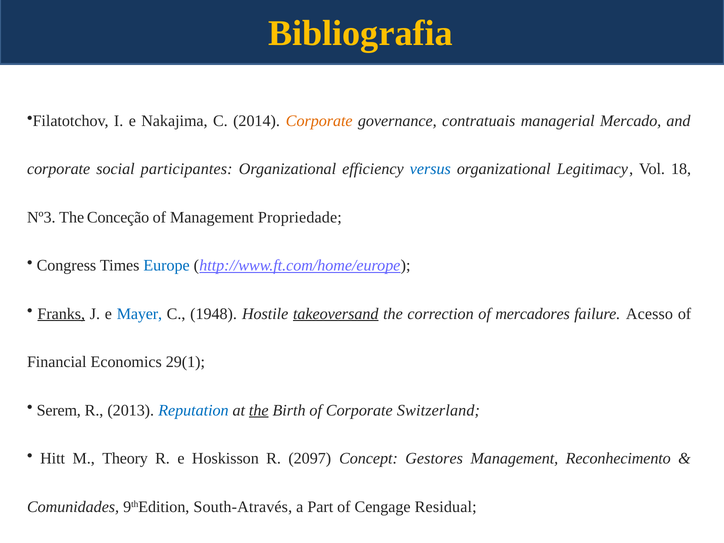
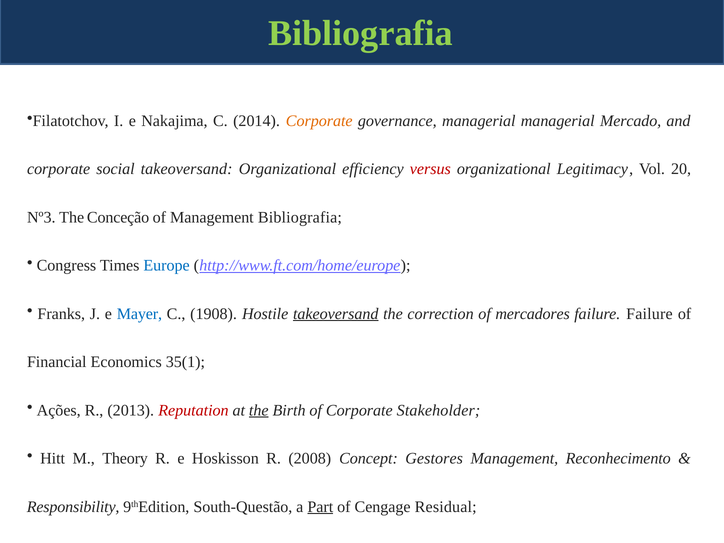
Bibliografia colour: yellow -> light green (360, 33)
governance contratuais: contratuais -> managerial (479, 121)
social participantes: participantes -> takeoversand (187, 169)
versus colour: blue -> red (430, 169)
18: 18 -> 20 (681, 169)
Management Propriedade: Propriedade -> Bibliografia (300, 217)
Franks underline: present -> none (61, 314)
1948: 1948 -> 1908 (214, 314)
failure Acesso: Acesso -> Failure (649, 314)
29(1: 29(1 -> 35(1 (185, 362)
Serem: Serem -> Ações (59, 410)
Reputation colour: blue -> red (193, 410)
Switzerland: Switzerland -> Stakeholder (438, 410)
2097: 2097 -> 2008 (310, 458)
Comunidades: Comunidades -> Responsibility (73, 507)
South-Através: South-Através -> South-Questão (243, 507)
Part underline: none -> present (320, 507)
